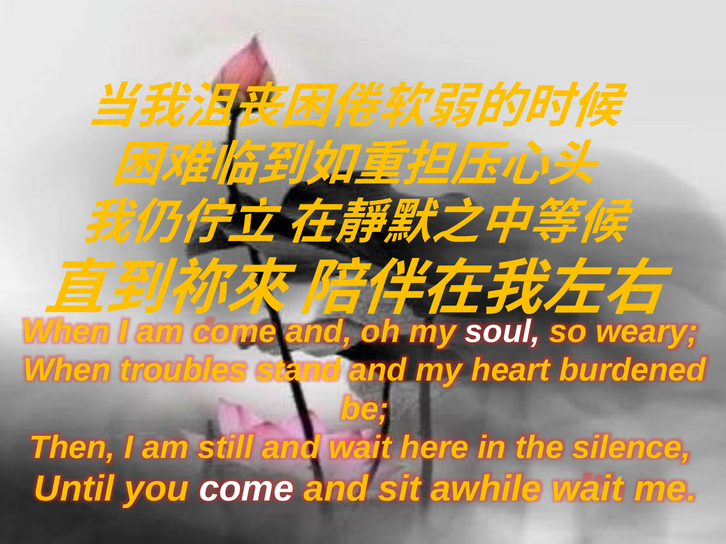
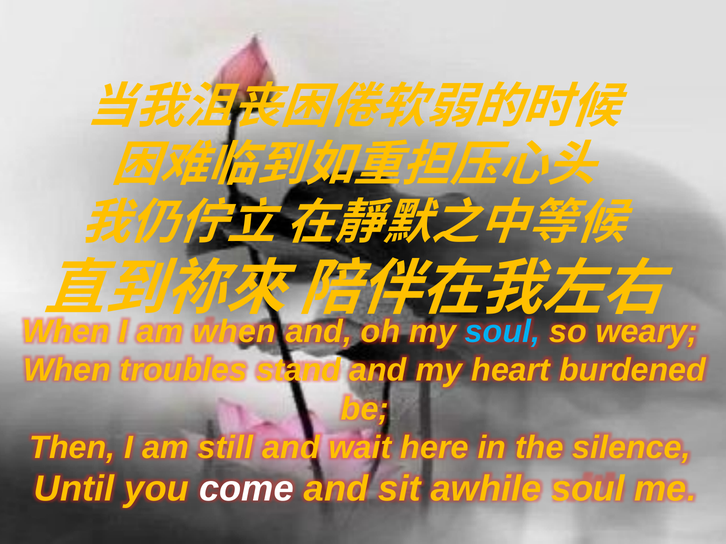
am come: come -> when (234, 332)
soul colour: white -> light blue (503, 332)
awhile wait: wait -> soul (588, 489)
